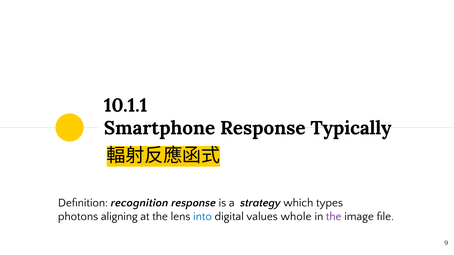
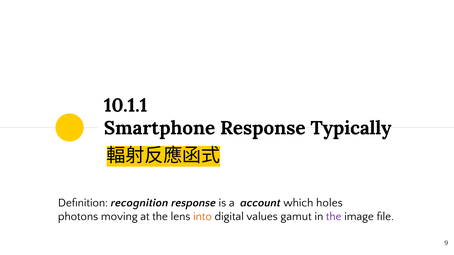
strategy: strategy -> account (260, 203)
types: types -> holes (329, 203)
aligning: aligning -> moving (119, 217)
into colour: blue -> orange (202, 217)
whole: whole -> gamut (296, 217)
